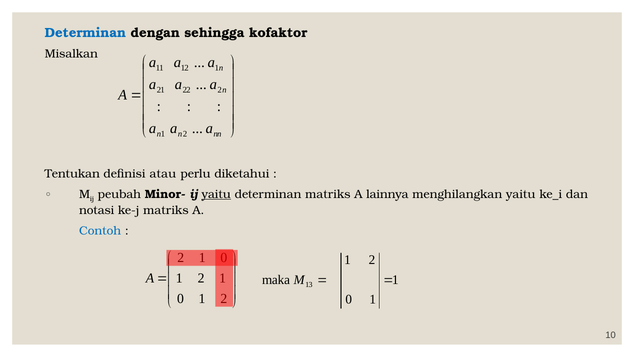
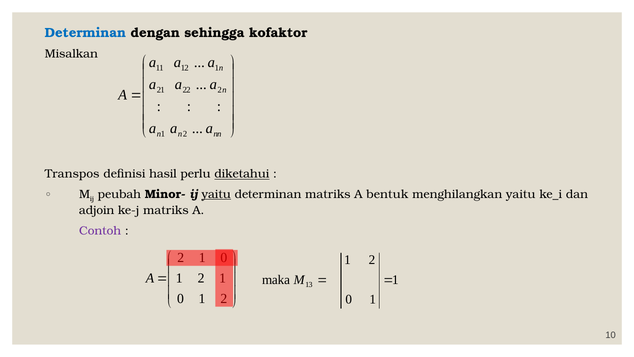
Tentukan: Tentukan -> Transpos (72, 174)
atau: atau -> hasil (163, 174)
diketahui underline: none -> present (242, 174)
lainnya: lainnya -> bentuk (387, 194)
notasi: notasi -> adjoin (97, 210)
Contoh colour: blue -> purple (100, 230)
